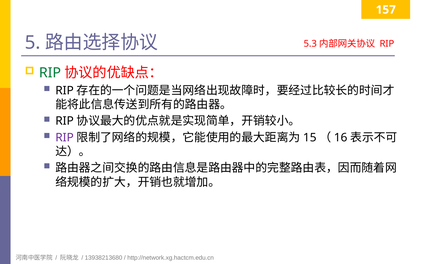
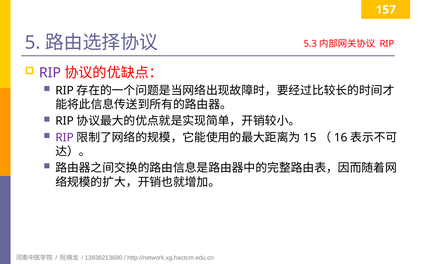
RIP colour: green -> purple (50, 73)
